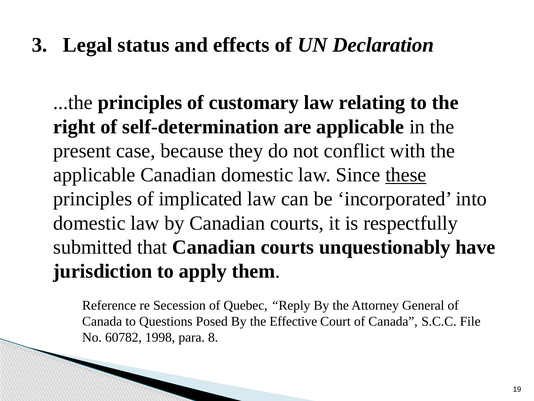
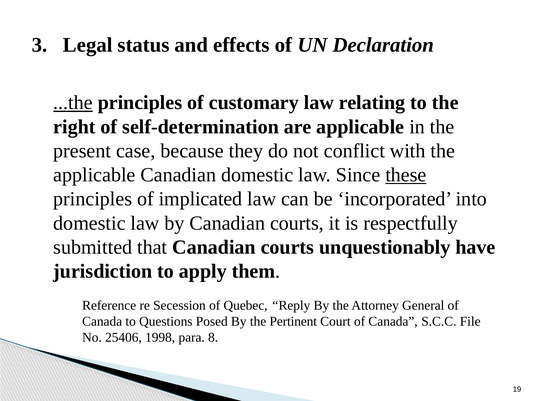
...the underline: none -> present (73, 103)
Effective: Effective -> Pertinent (293, 321)
60782: 60782 -> 25406 (123, 337)
